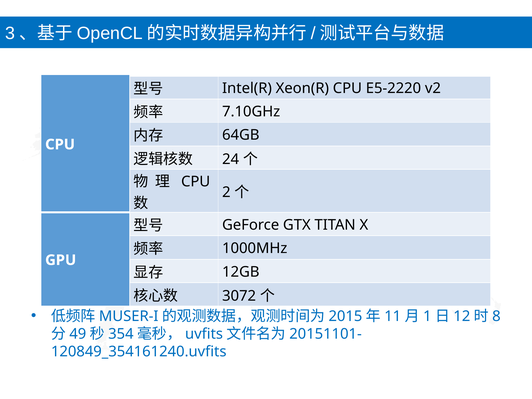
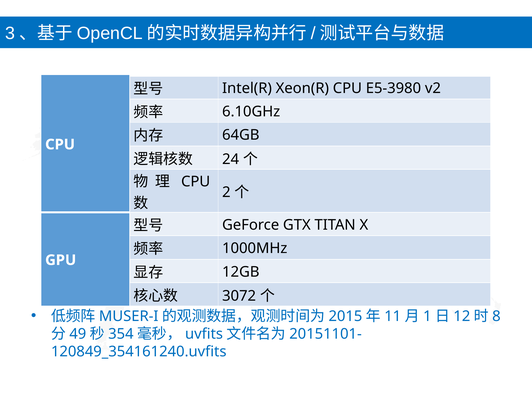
E5-2220: E5-2220 -> E5-3980 (393, 88)
7.10GHz: 7.10GHz -> 6.10GHz (251, 112)
